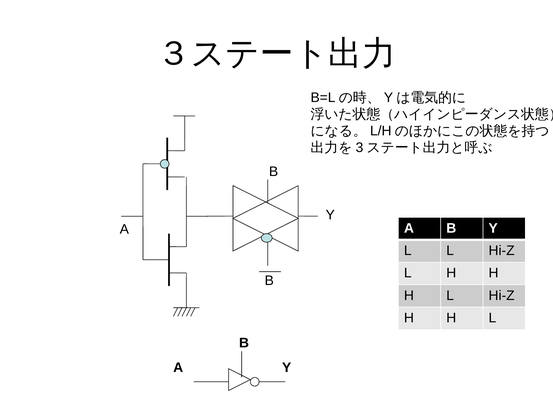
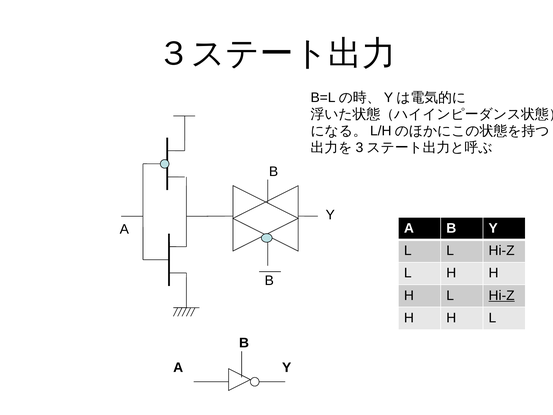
Hi-Z underline: none -> present (502, 295)
